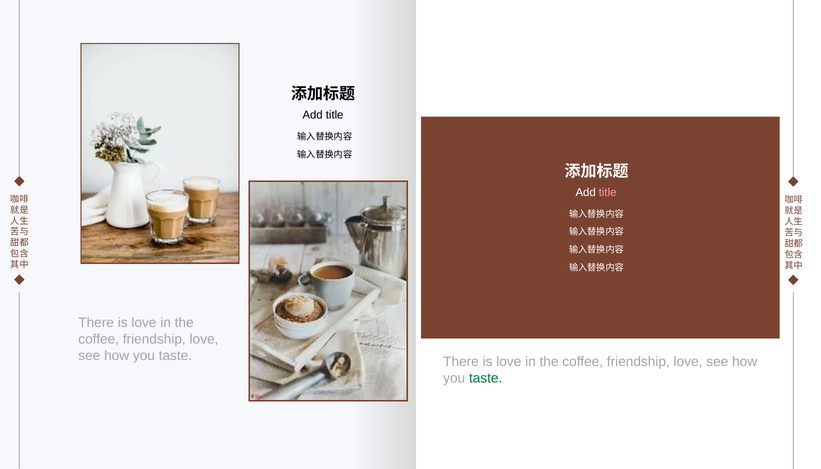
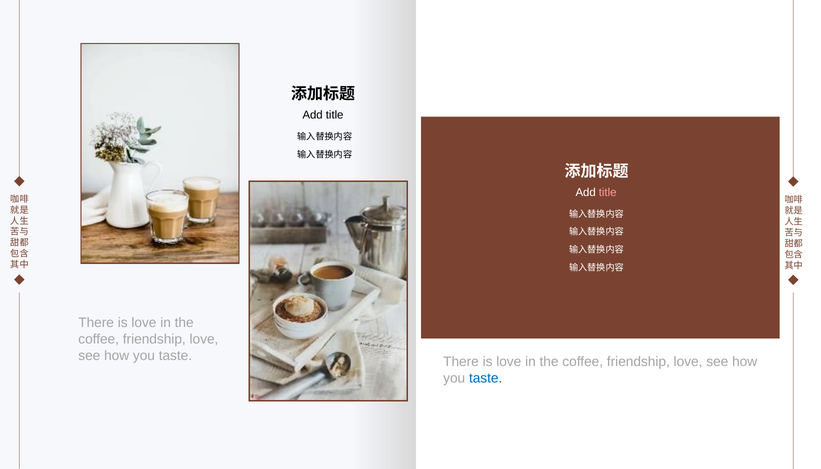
taste colour: green -> blue (486, 378)
